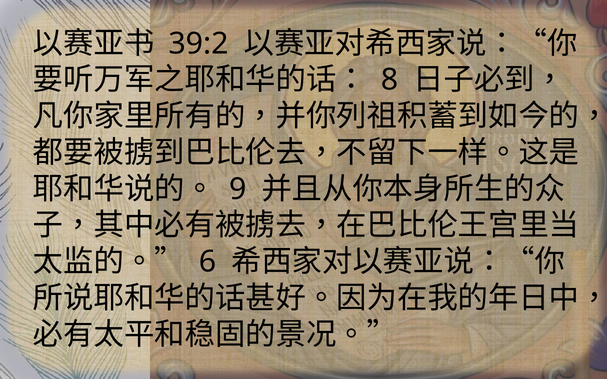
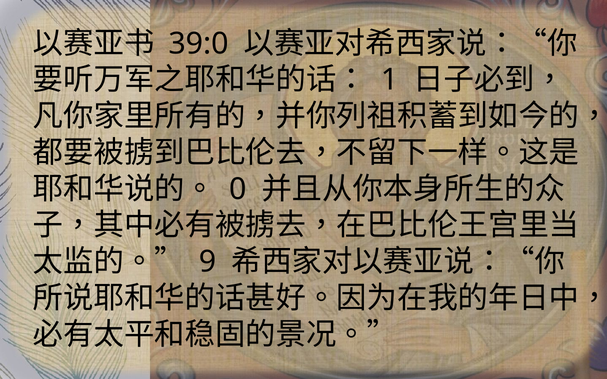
39:2: 39:2 -> 39:0 (198, 44)
8: 8 -> 1 (390, 80)
9: 9 -> 0 (238, 189)
6: 6 -> 9 (207, 262)
